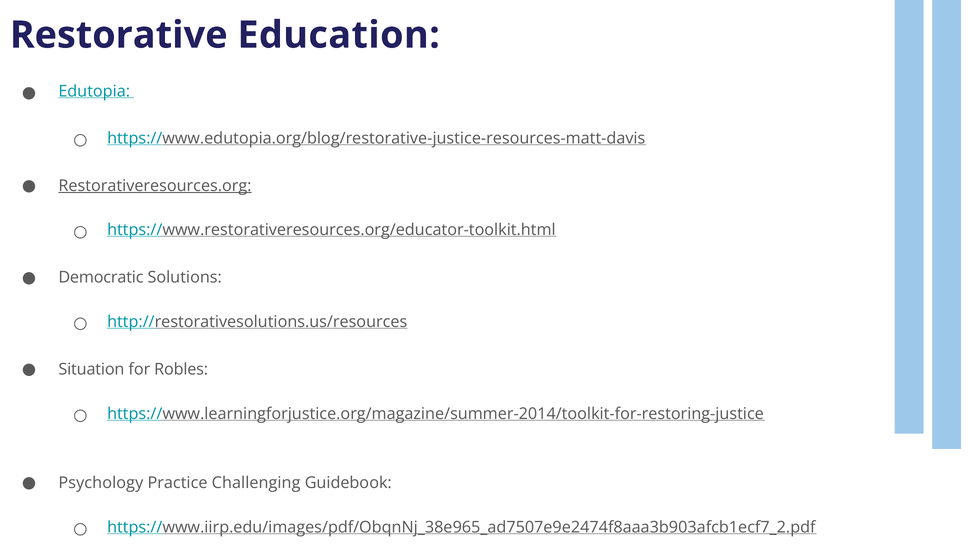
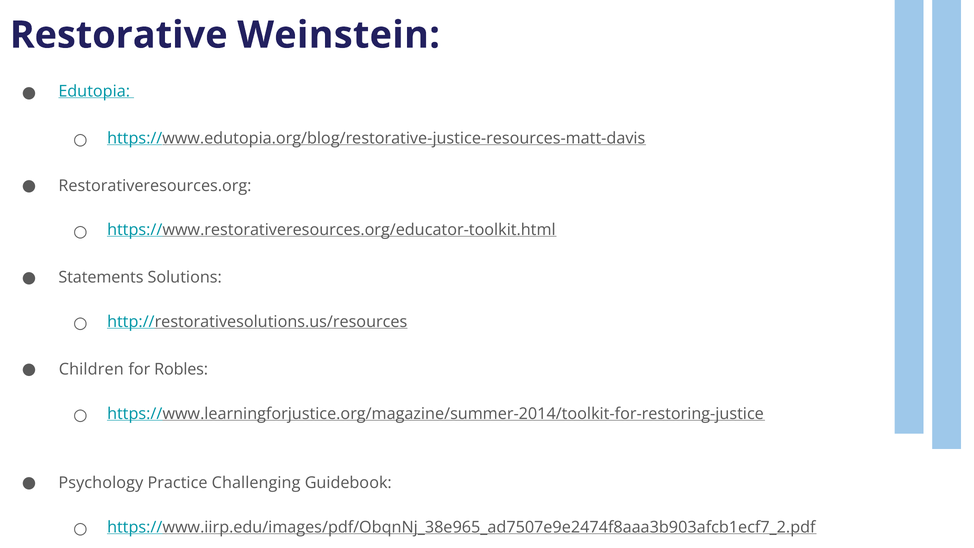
Education: Education -> Weinstein (339, 35)
Restorativeresources.org underline: present -> none (155, 186)
Democratic: Democratic -> Statements (101, 277)
Situation: Situation -> Children (91, 369)
